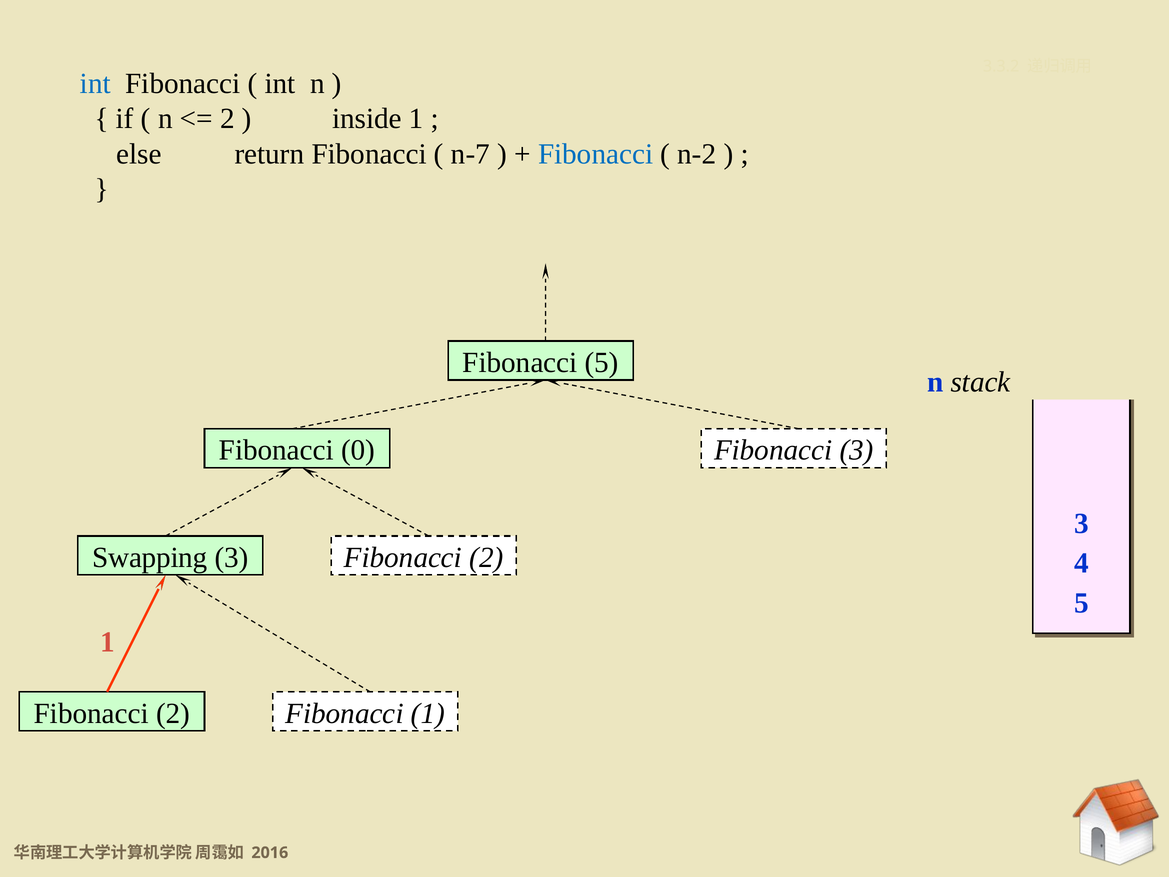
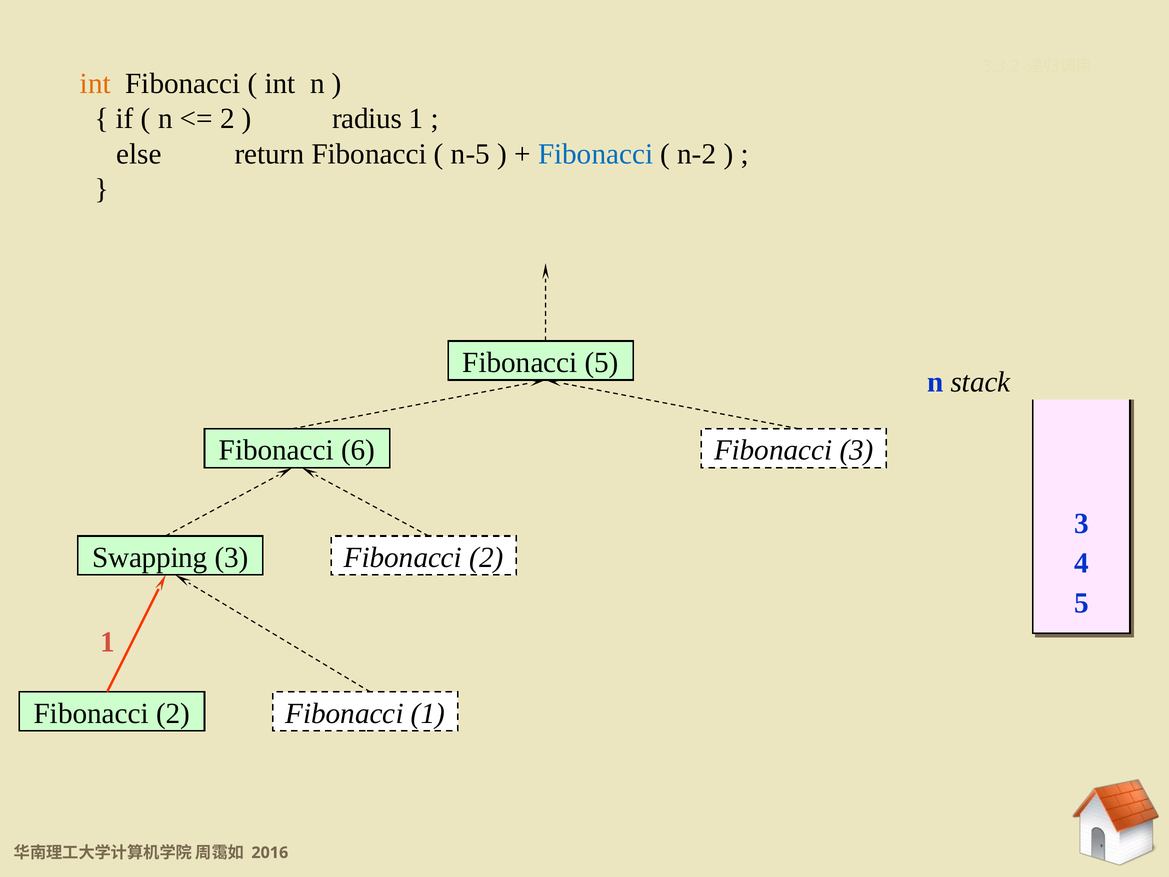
int colour: blue -> orange (95, 84)
inside: inside -> radius (367, 119)
n-7: n-7 -> n-5 (470, 154)
0: 0 -> 6 (358, 450)
